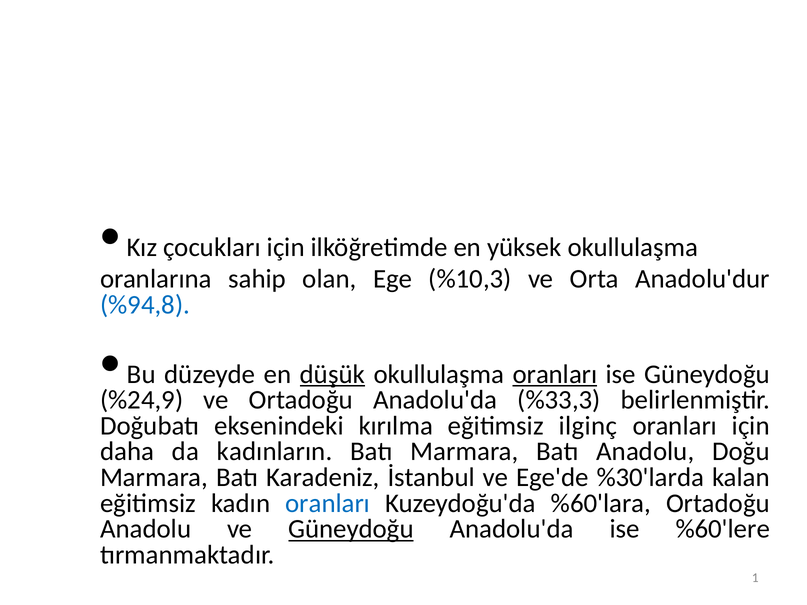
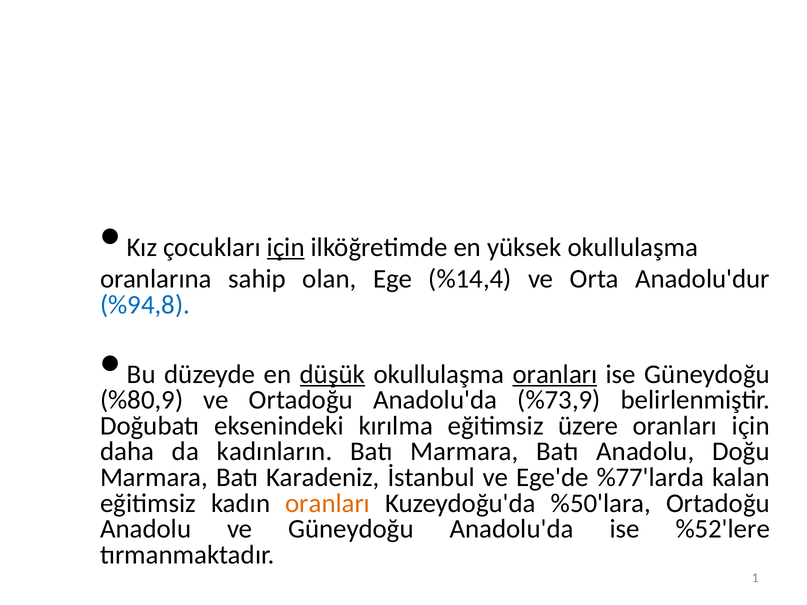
için underline: none -> present (286, 247)
%10,3: %10,3 -> %14,4 (470, 279)
%24,9: %24,9 -> %80,9 (142, 400)
%33,3: %33,3 -> %73,9 (559, 400)
ilginç: ilginç -> üzere (588, 426)
%30'larda: %30'larda -> %77'larda (650, 478)
oranları colour: blue -> orange (328, 503)
%60'lara: %60'lara -> %50'lara (601, 503)
Güneydoğu underline: present -> none (351, 529)
%60'lere: %60'lere -> %52'lere (723, 529)
